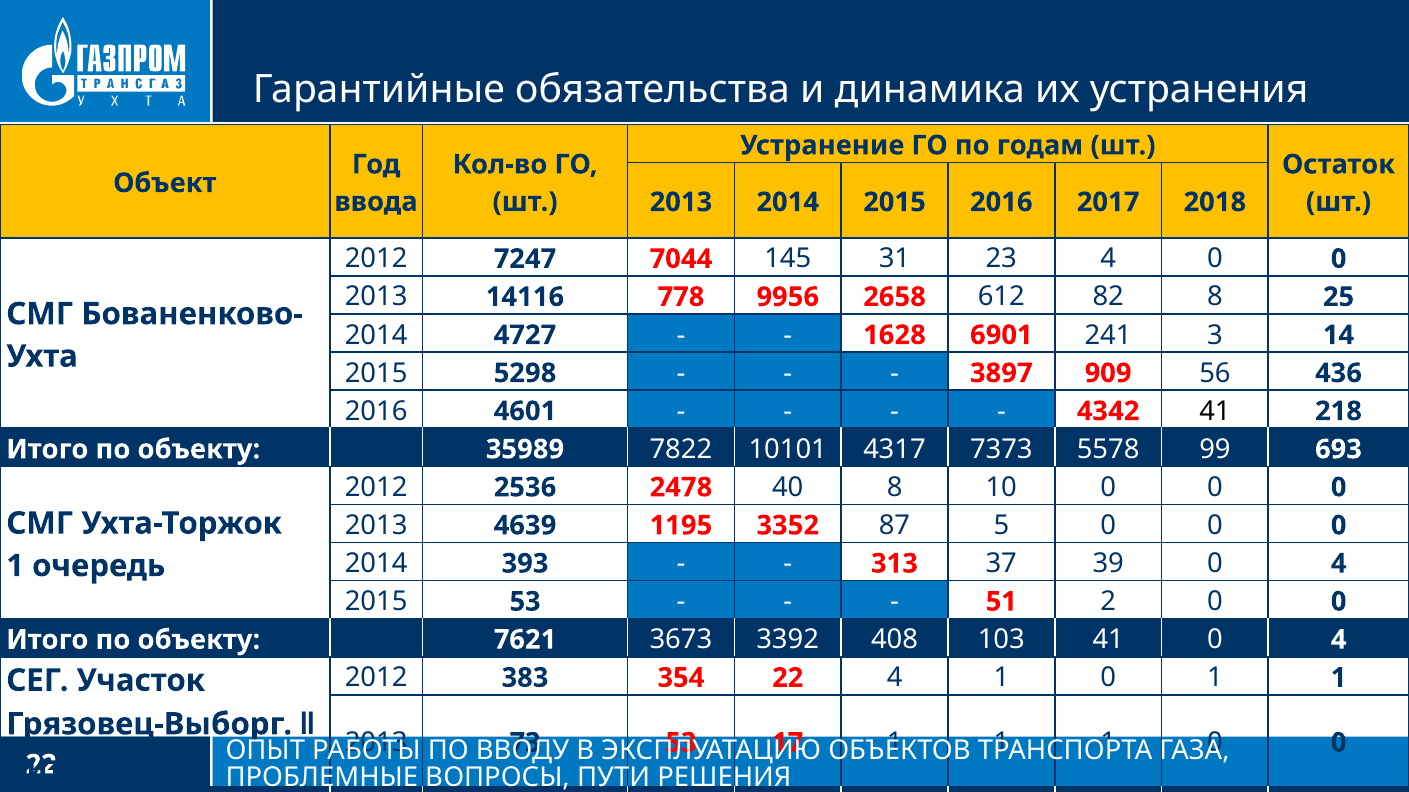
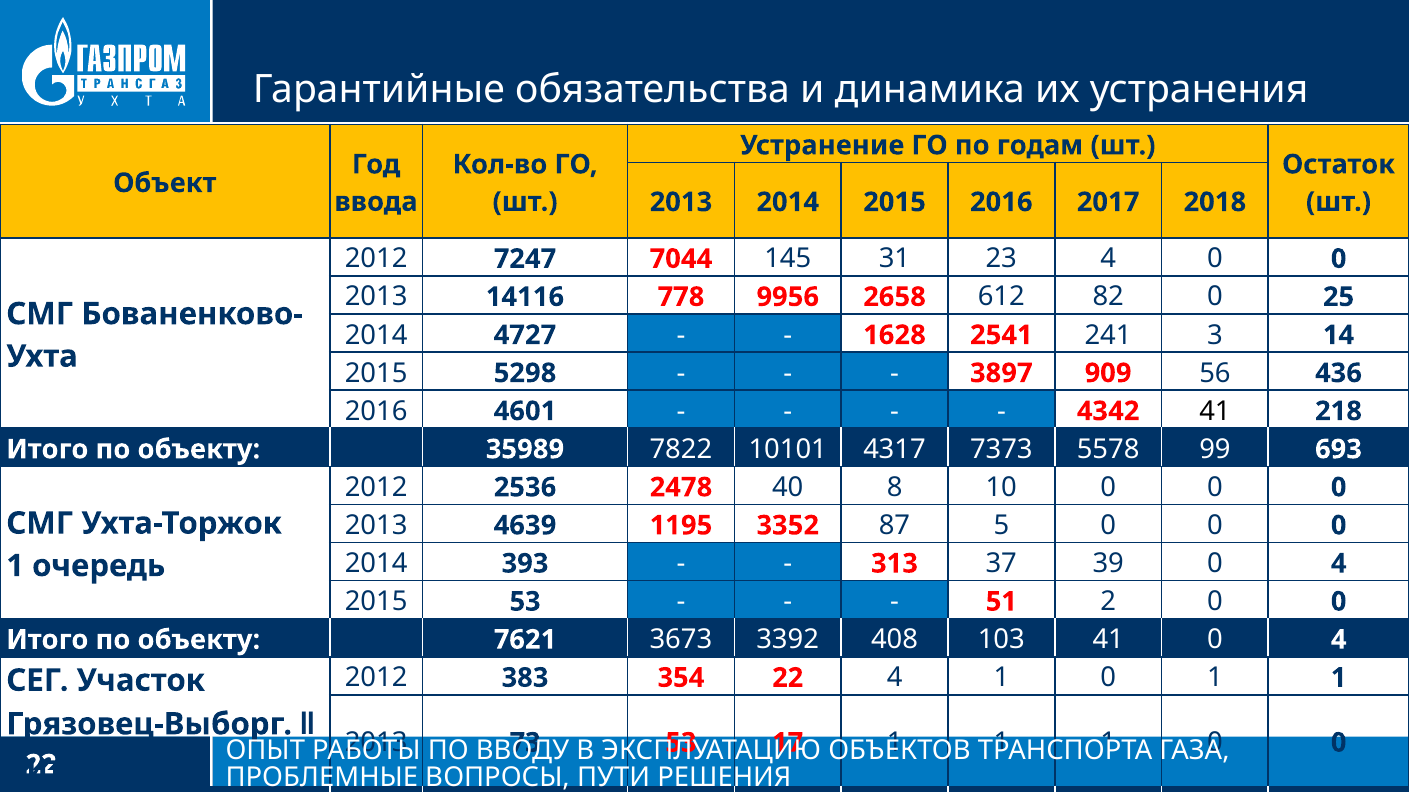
82 8: 8 -> 0 (1215, 297)
6901: 6901 -> 2541 (1001, 335)
